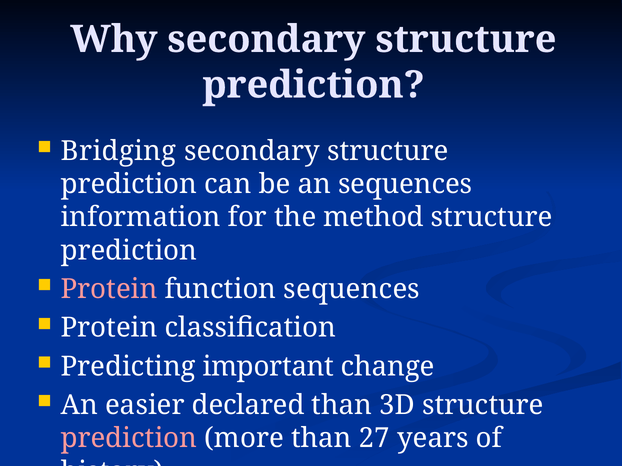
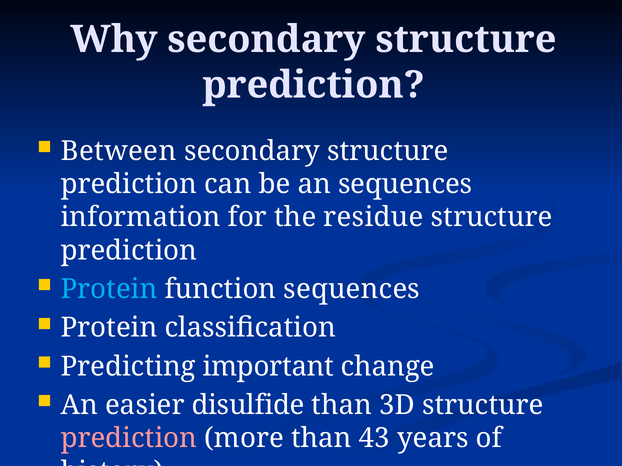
Bridging: Bridging -> Between (119, 151)
method: method -> residue (373, 218)
Protein colour: pink -> light blue (109, 289)
declared: declared -> disulfide (248, 406)
27: 27 -> 43 (374, 439)
